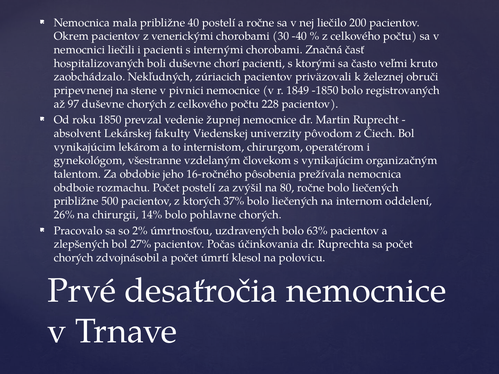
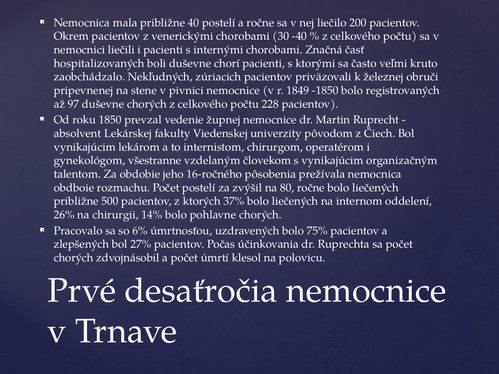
2%: 2% -> 6% (140, 231)
63%: 63% -> 75% (317, 231)
